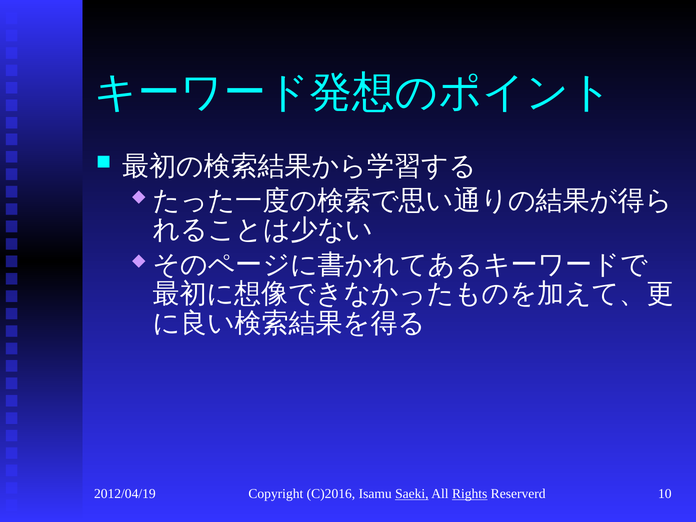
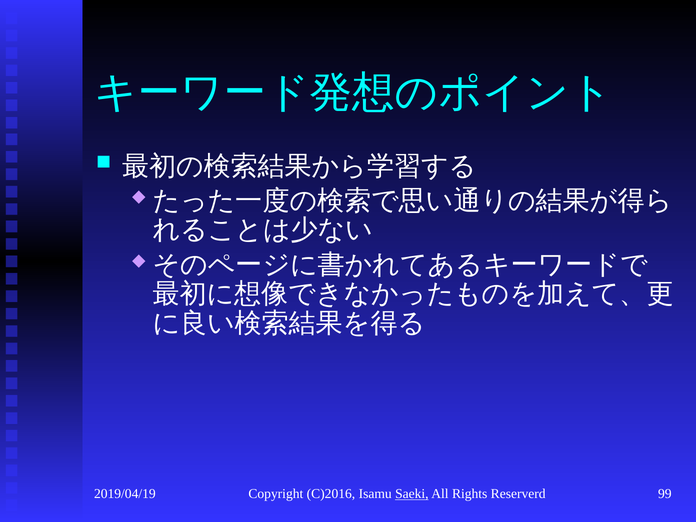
2012/04/19: 2012/04/19 -> 2019/04/19 (125, 494)
Rights underline: present -> none (470, 494)
10: 10 -> 99 (665, 494)
